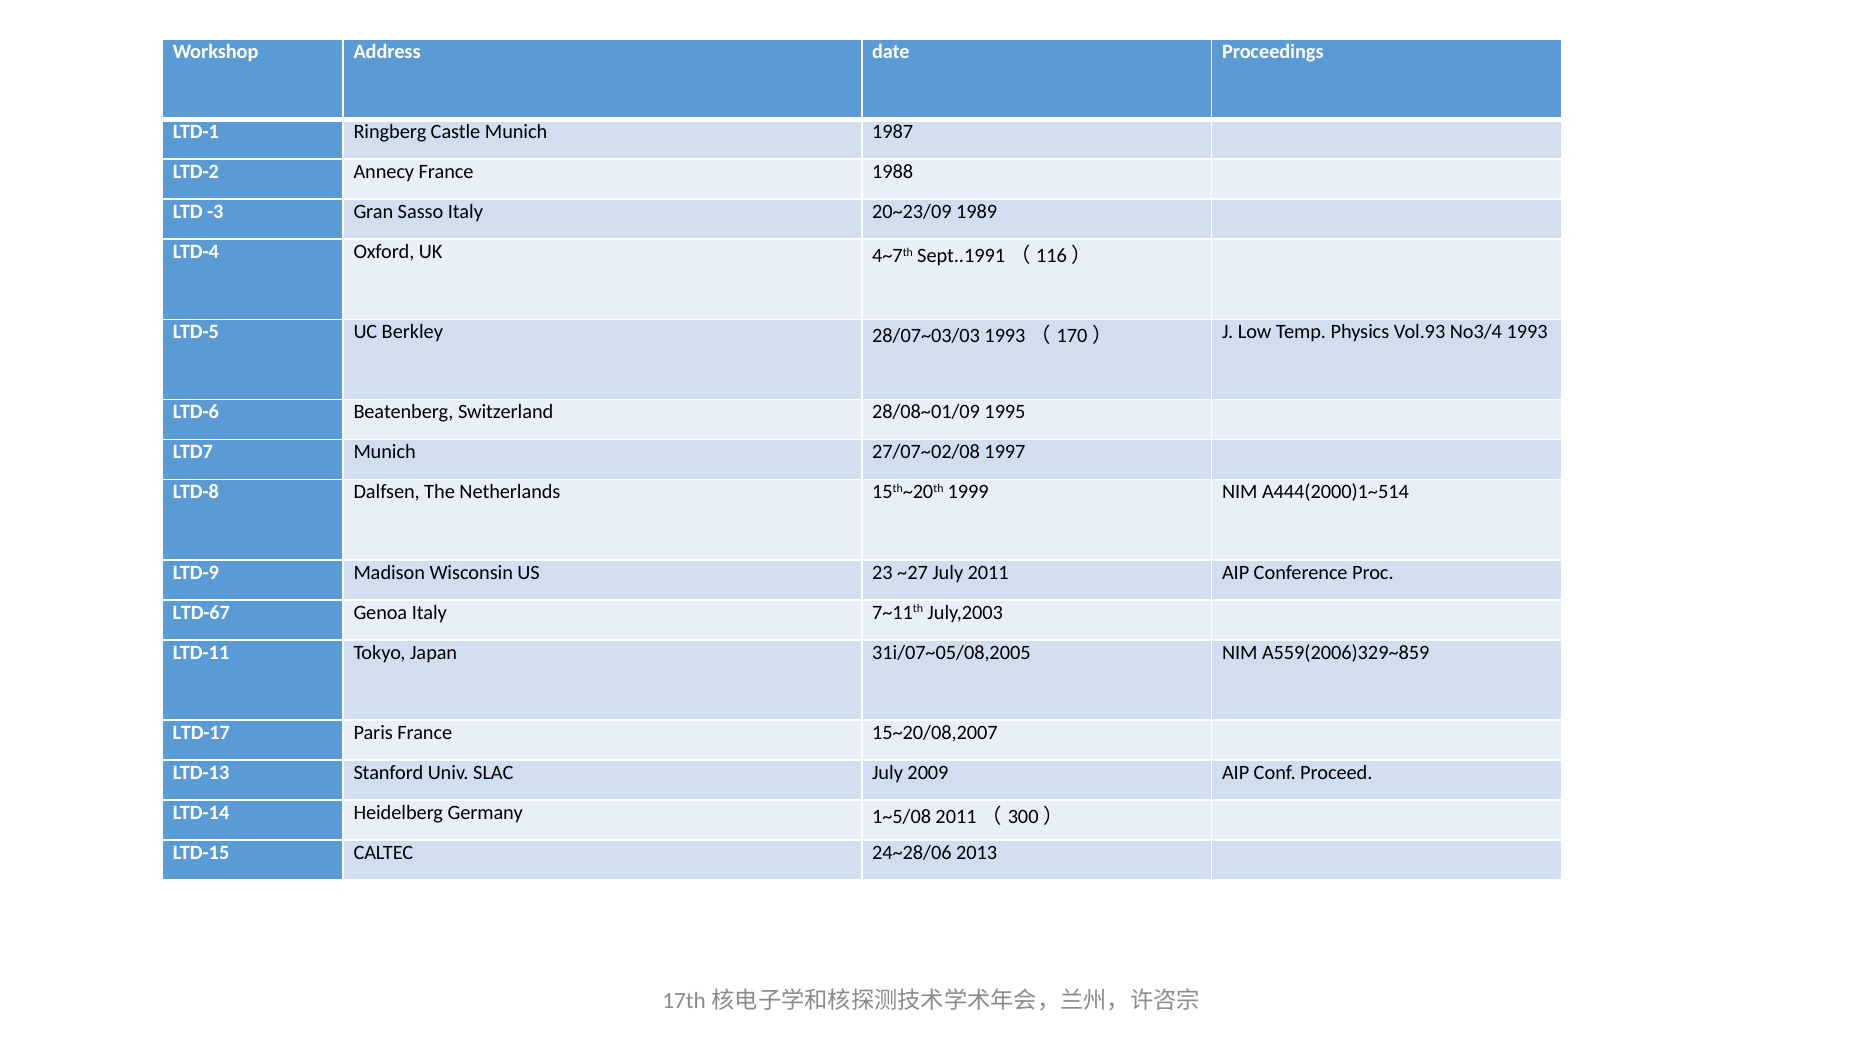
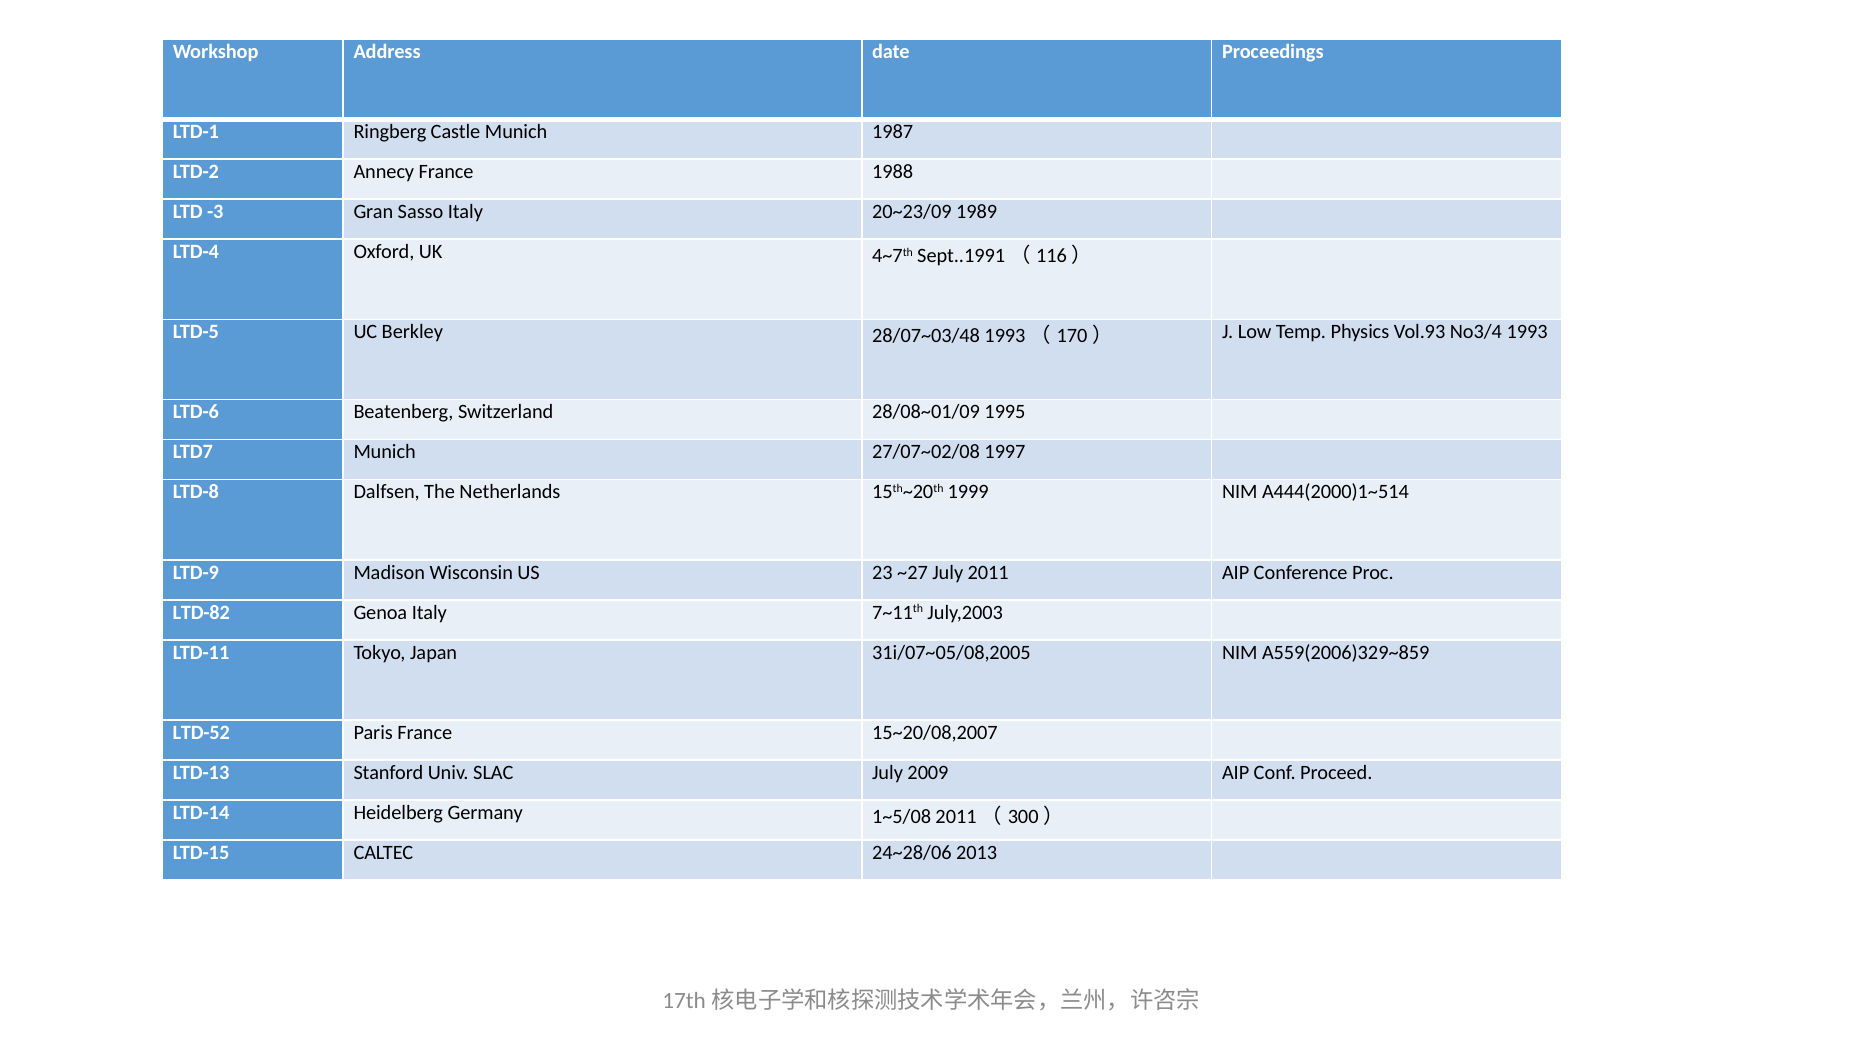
28/07~03/03: 28/07~03/03 -> 28/07~03/48 (926, 336)
LTD-67: LTD-67 -> LTD-82 (201, 612)
LTD-17: LTD-17 -> LTD-52 (201, 732)
